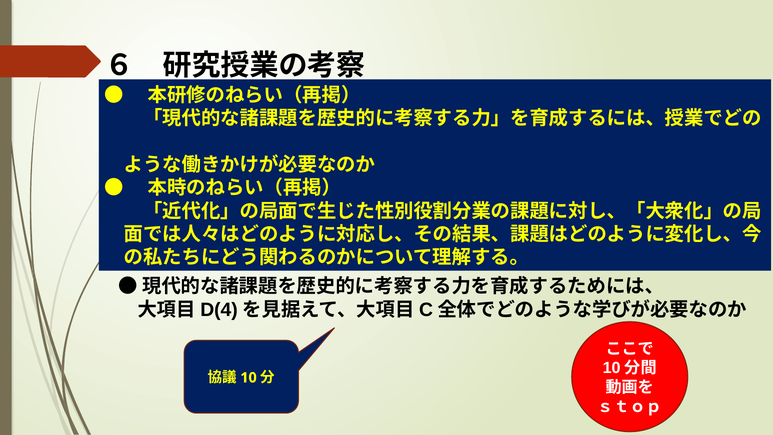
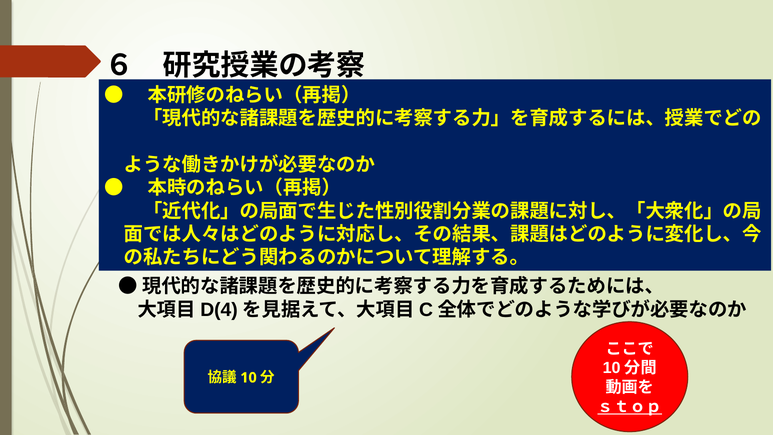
ｓｔｏｐ underline: none -> present (630, 407)
